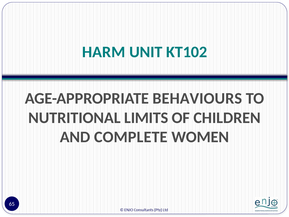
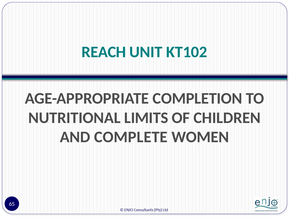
HARM: HARM -> REACH (104, 52)
BEHAVIOURS: BEHAVIOURS -> COMPLETION (197, 98)
